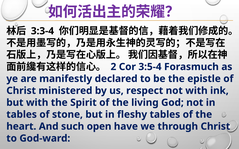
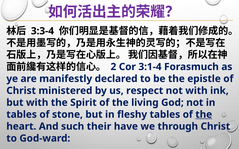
3:5-4: 3:5-4 -> 3:1-4 (150, 67)
the underline: none -> present (204, 115)
open: open -> their (99, 127)
